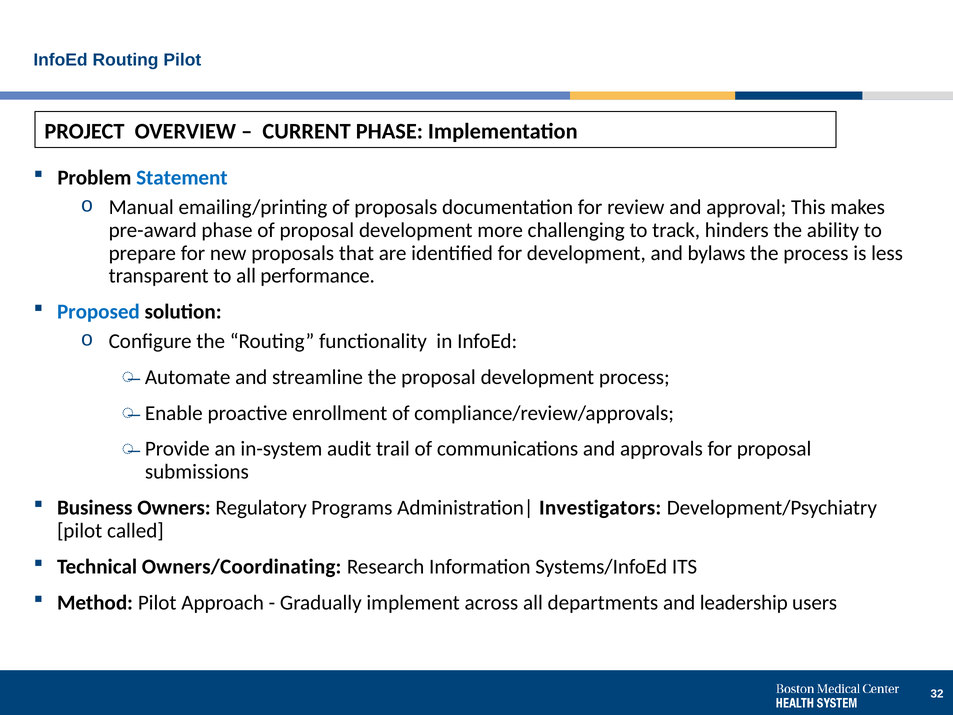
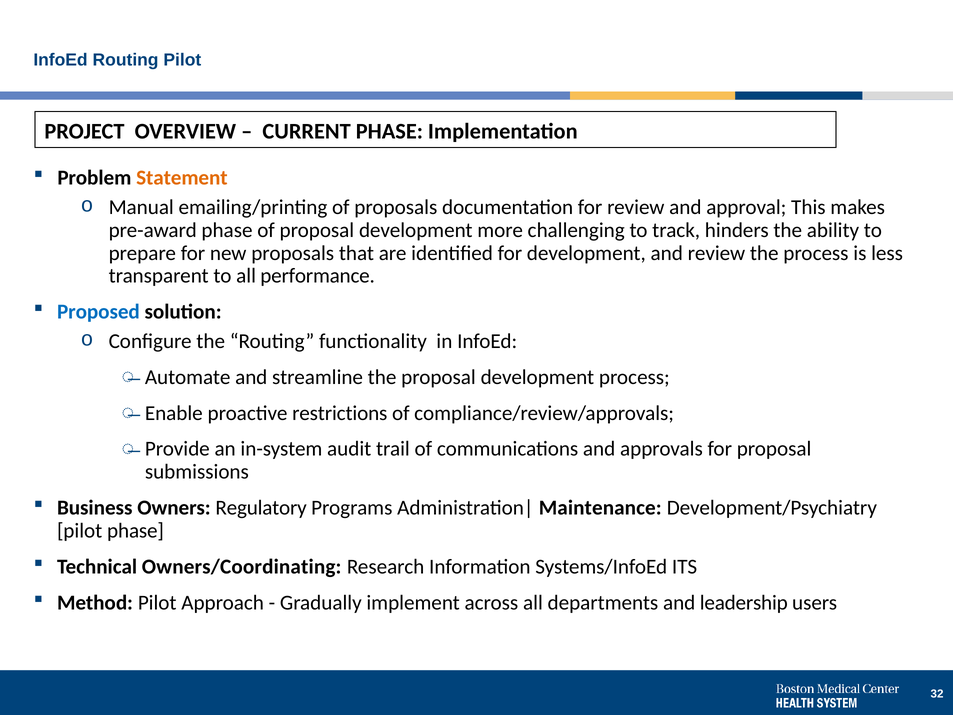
Statement colour: blue -> orange (182, 178)
and bylaws: bylaws -> review (716, 253)
enrollment: enrollment -> restrictions (340, 413)
Investigators: Investigators -> Maintenance (600, 508)
pilot called: called -> phase (136, 531)
